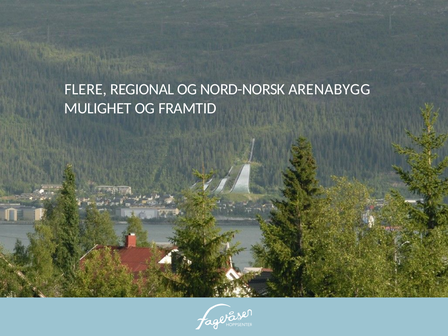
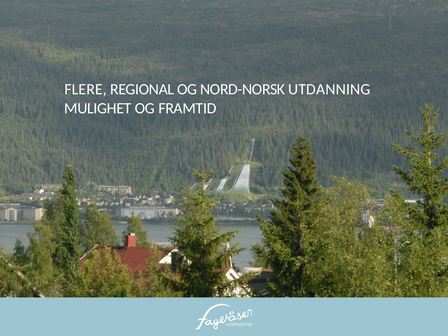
ARENABYGG: ARENABYGG -> UTDANNING (329, 89)
